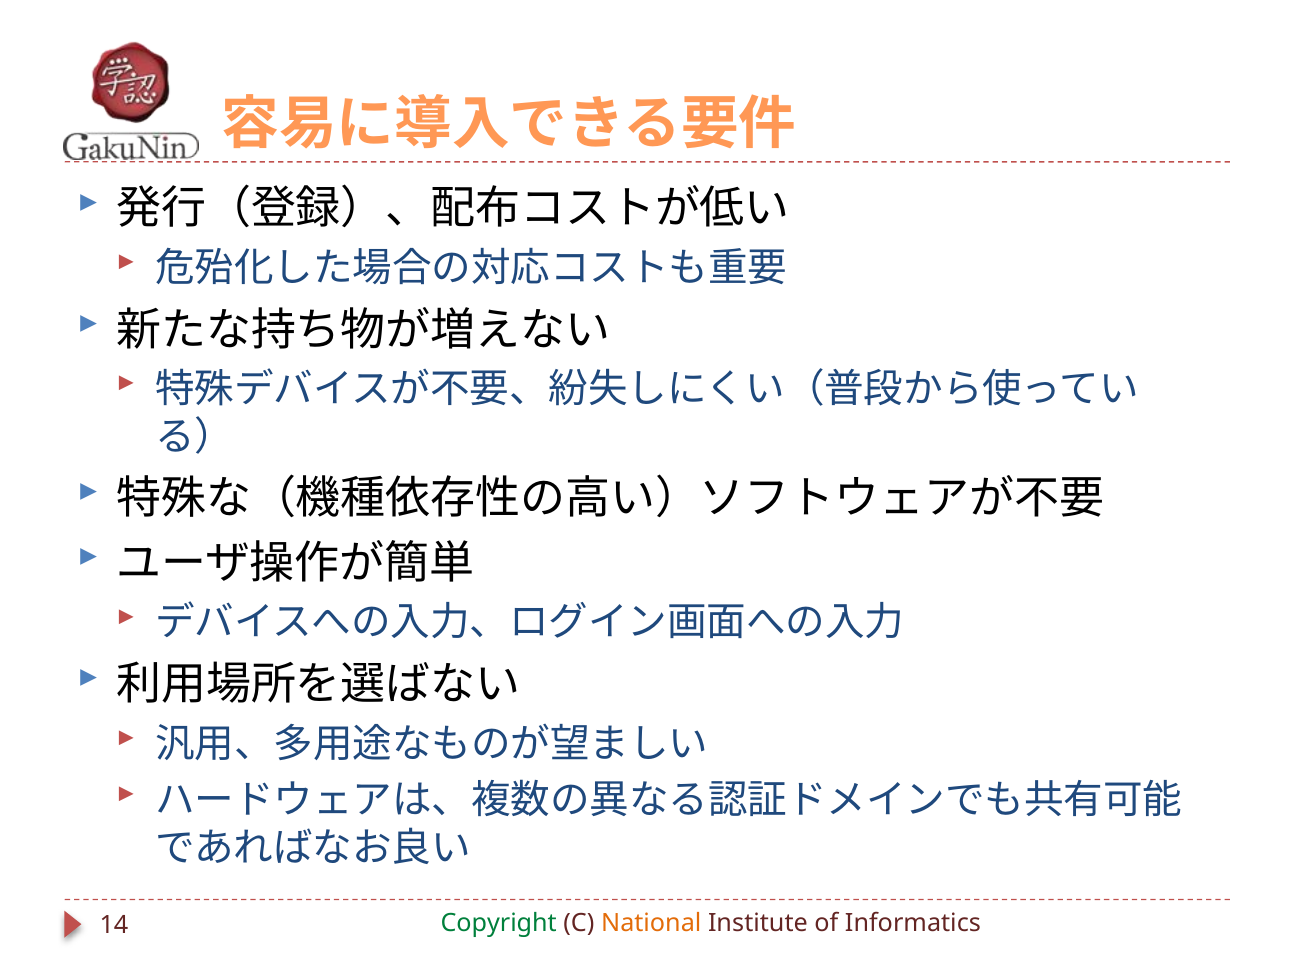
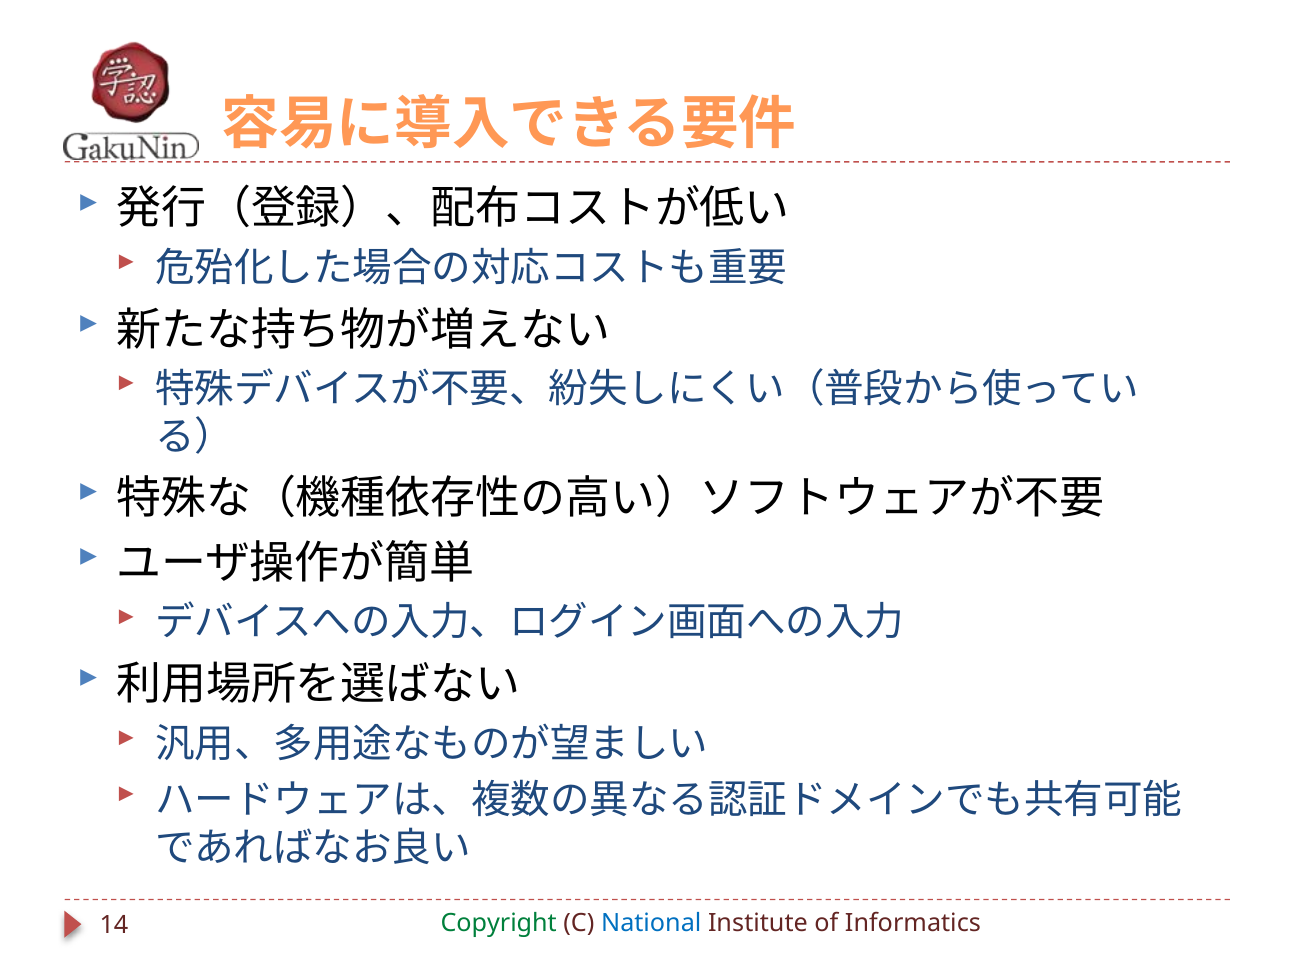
National colour: orange -> blue (651, 923)
